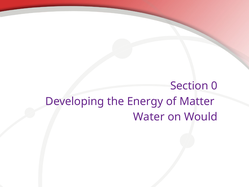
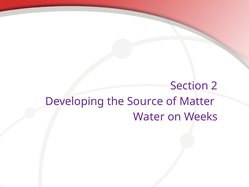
0: 0 -> 2 (214, 86)
Energy: Energy -> Source (145, 101)
Would: Would -> Weeks (201, 117)
